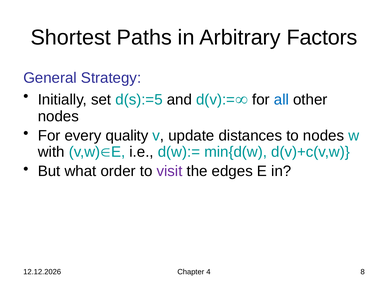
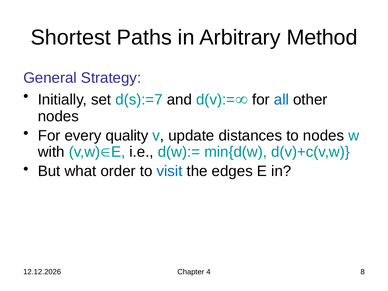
Factors: Factors -> Method (322, 37)
d(s):=5: d(s):=5 -> d(s):=7 (139, 100)
visit colour: purple -> blue (170, 171)
